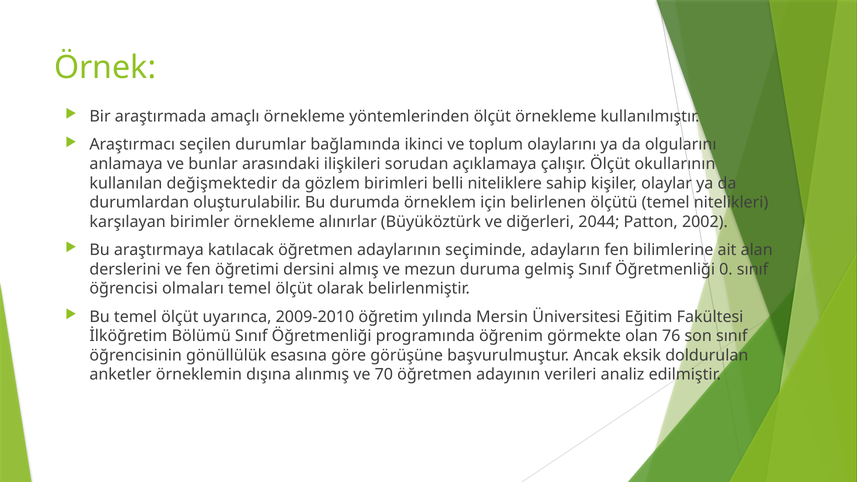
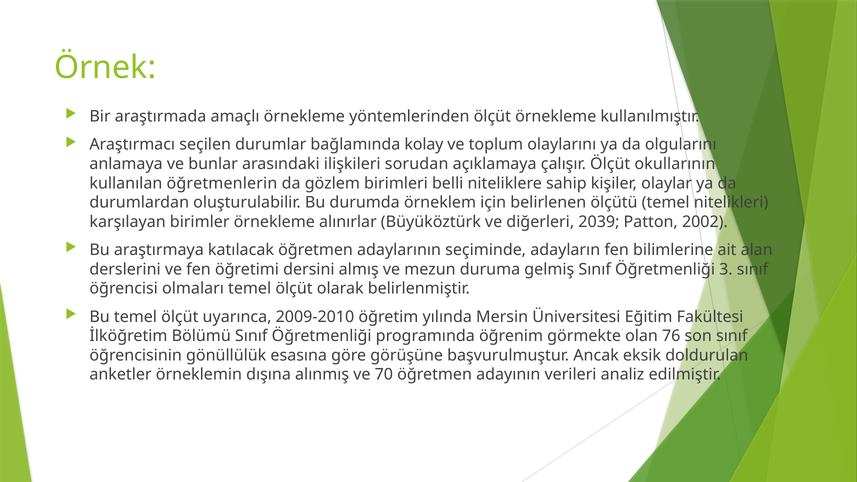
ikinci: ikinci -> kolay (424, 145)
değişmektedir: değişmektedir -> öğretmenlerin (222, 183)
2044: 2044 -> 2039 (599, 222)
0: 0 -> 3 (726, 269)
